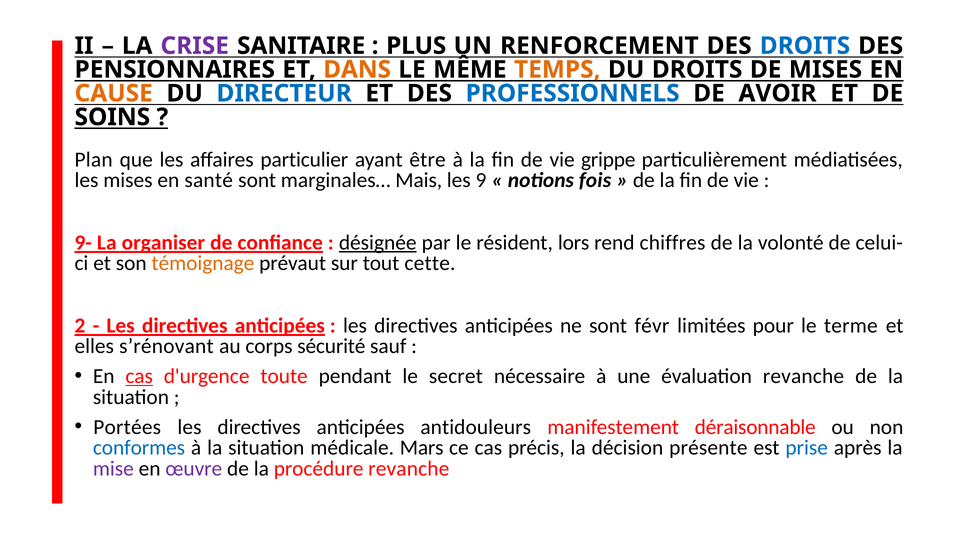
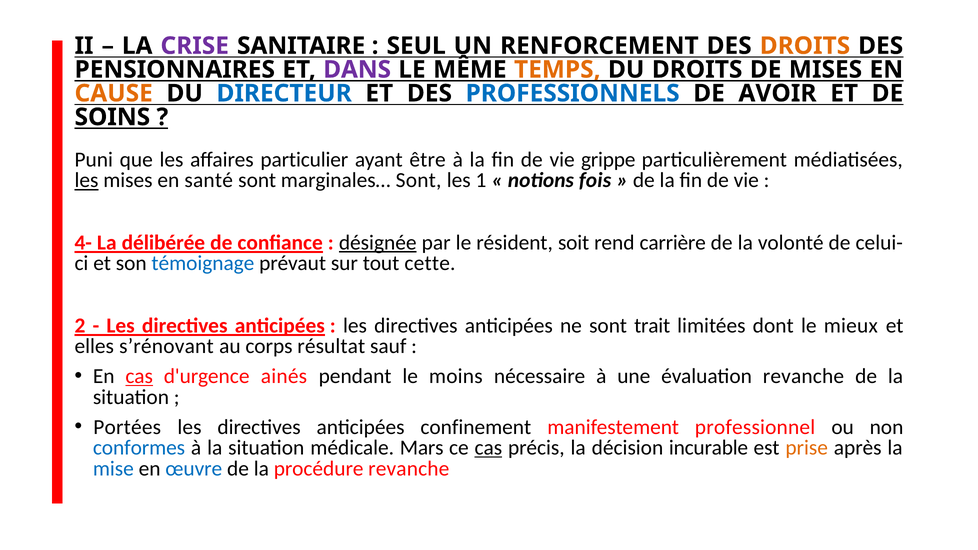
PLUS: PLUS -> SEUL (416, 46)
DROITS colour: blue -> orange (805, 46)
DANS colour: orange -> purple (357, 70)
Plan: Plan -> Puni (94, 160)
les underline: none -> present (87, 180)
marginales… Mais: Mais -> Sont (419, 180)
9: 9 -> 1 (481, 180)
9-: 9- -> 4- (83, 243)
organiser: organiser -> délibérée (163, 243)
lors: lors -> soit (574, 243)
chiffres: chiffres -> carrière (673, 243)
témoignage colour: orange -> blue (203, 263)
févr: févr -> trait (652, 326)
pour: pour -> dont (773, 326)
terme: terme -> mieux (851, 326)
sécurité: sécurité -> résultat (331, 346)
toute: toute -> ainés (284, 376)
secret: secret -> moins (456, 376)
antidouleurs: antidouleurs -> confinement (476, 427)
déraisonnable: déraisonnable -> professionnel (755, 427)
cas underline: none -> present (488, 448)
présente: présente -> incurable (709, 448)
prise colour: blue -> orange (807, 448)
mise colour: purple -> blue (113, 469)
œuvre colour: purple -> blue (194, 469)
